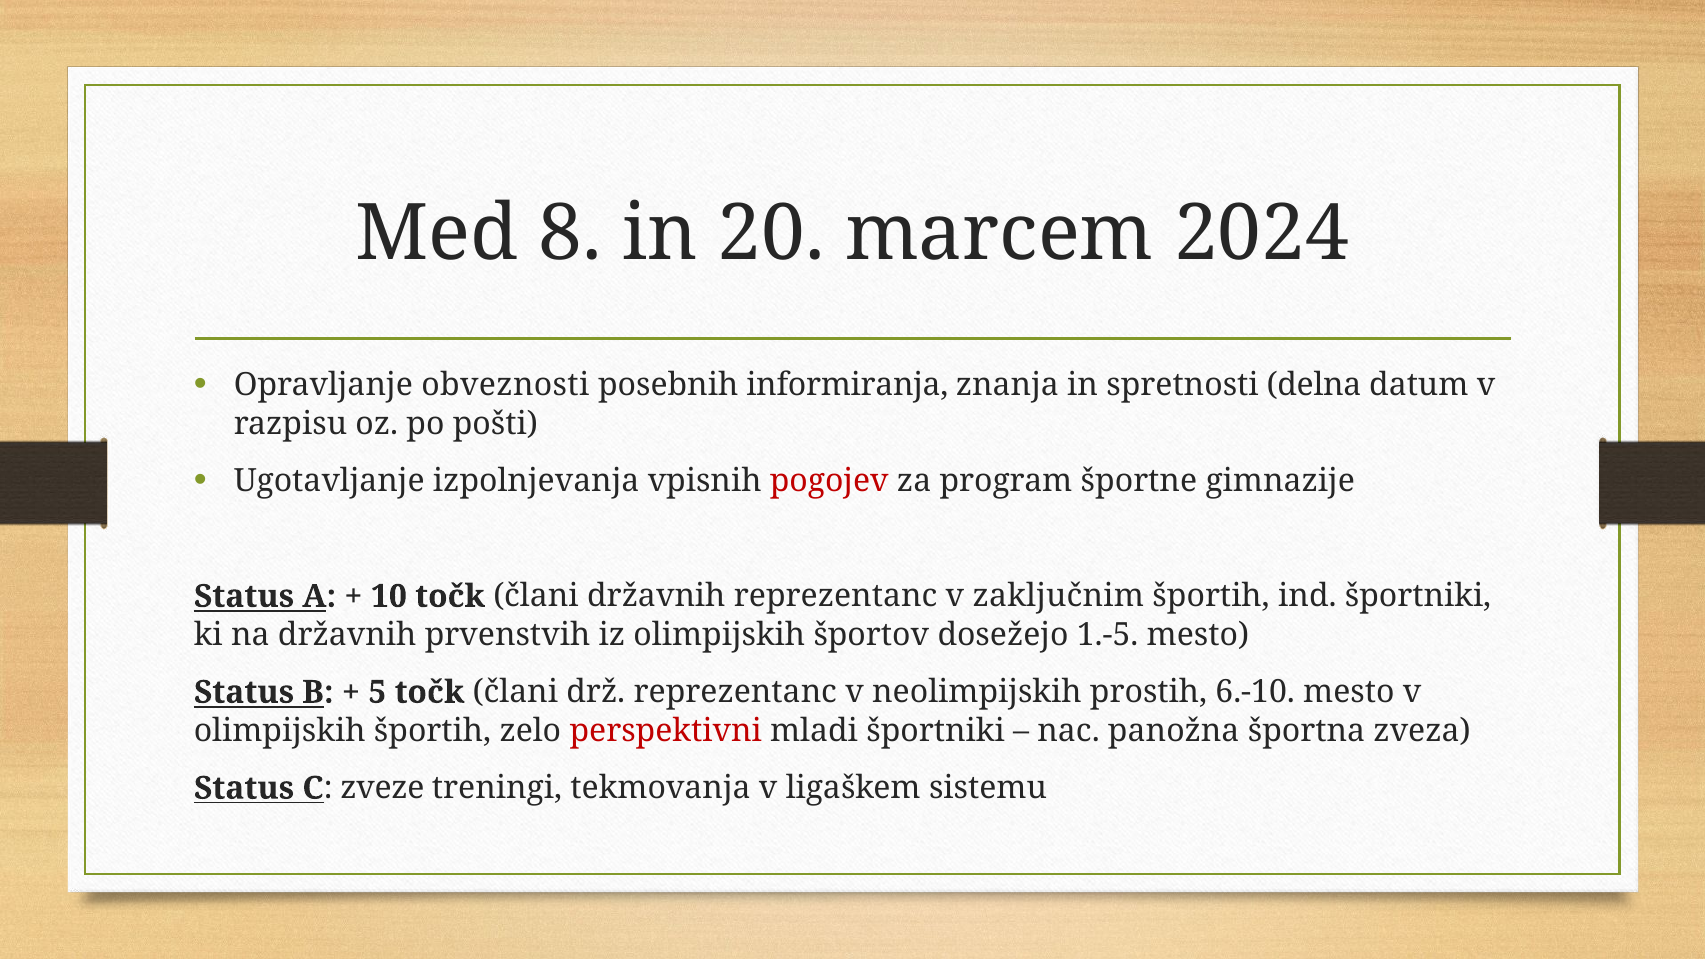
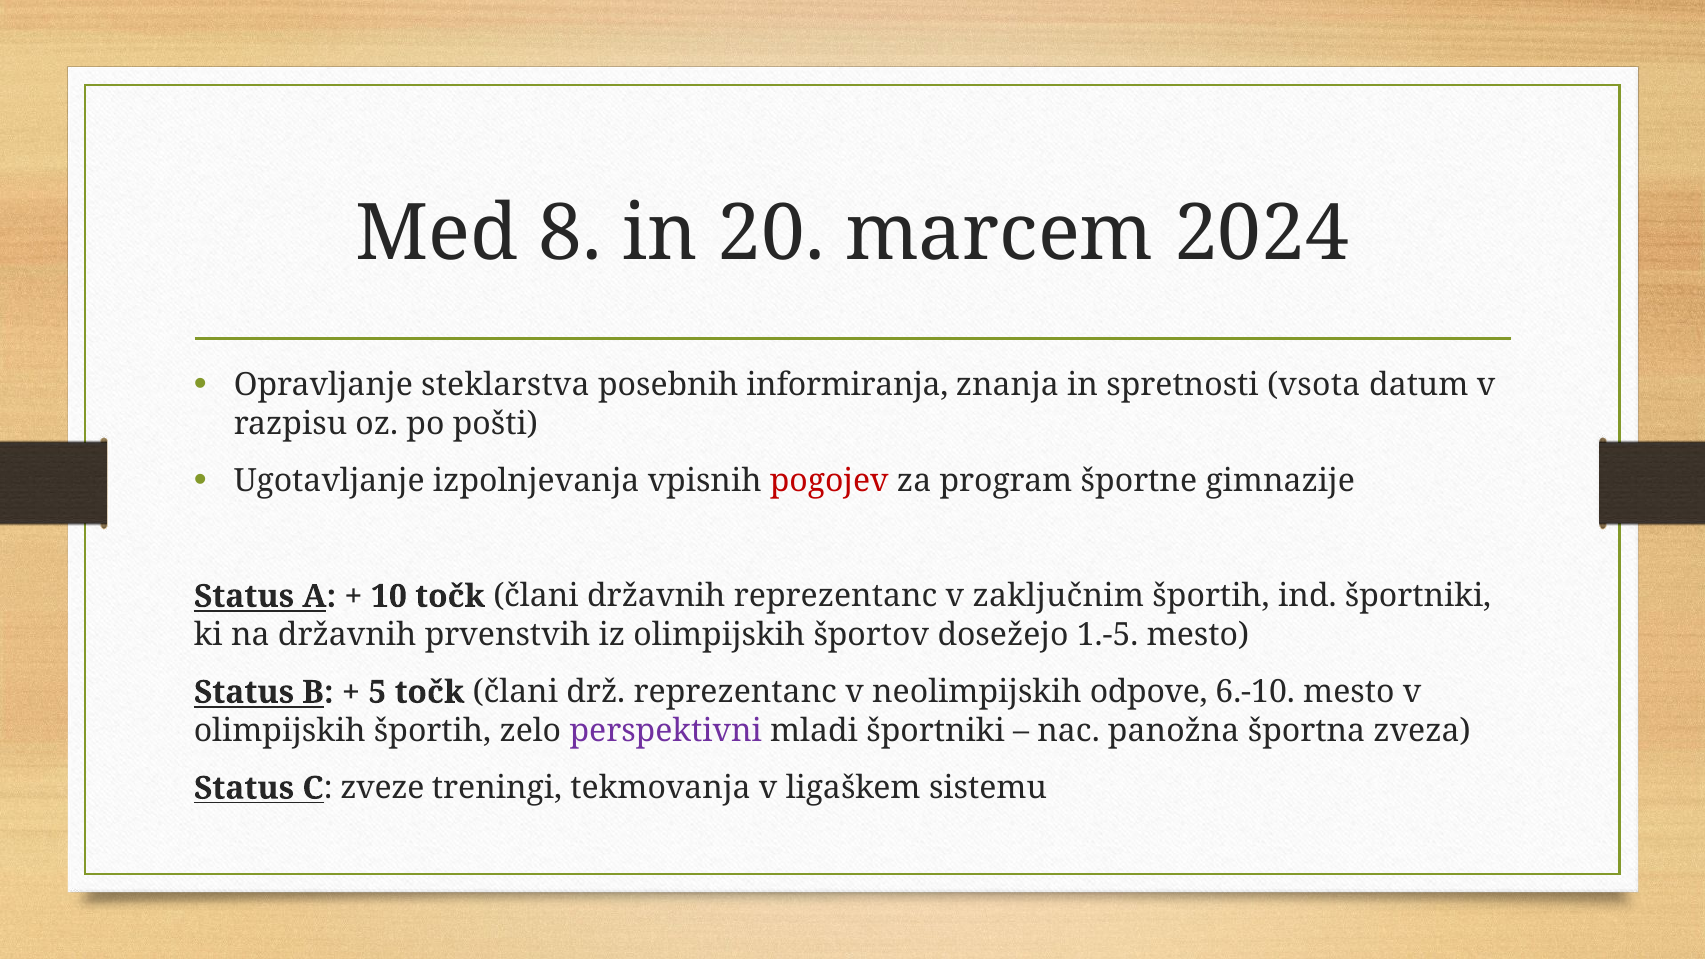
obveznosti: obveznosti -> steklarstva (505, 385)
delna: delna -> vsota (1314, 385)
prostih: prostih -> odpove (1149, 692)
perspektivni colour: red -> purple (666, 731)
